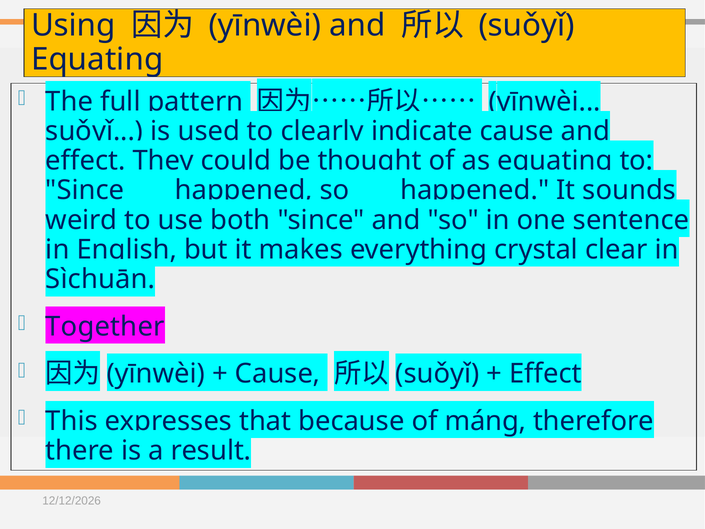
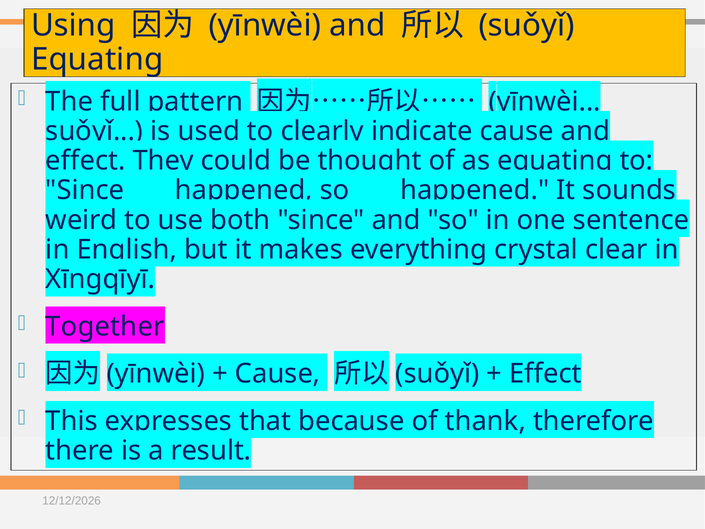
Sìchuān: Sìchuān -> Xīngqīyī (100, 279)
máng: máng -> thank (485, 421)
